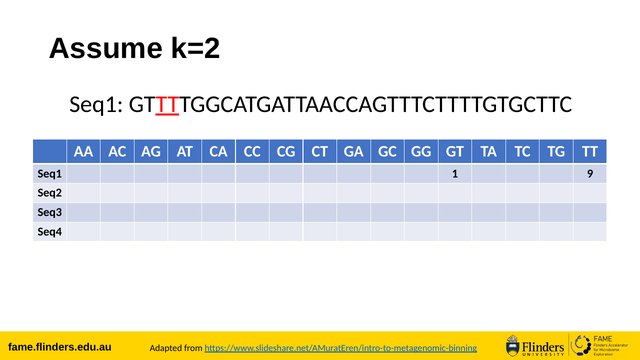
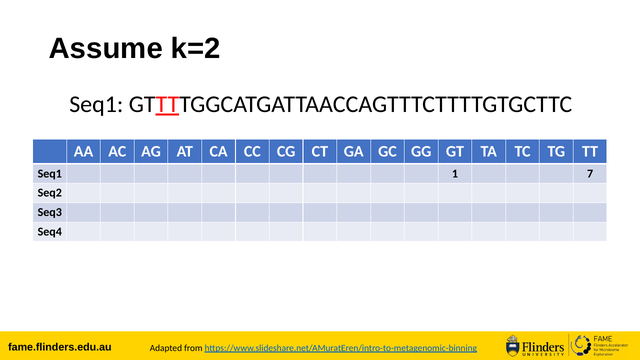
9: 9 -> 7 (590, 174)
